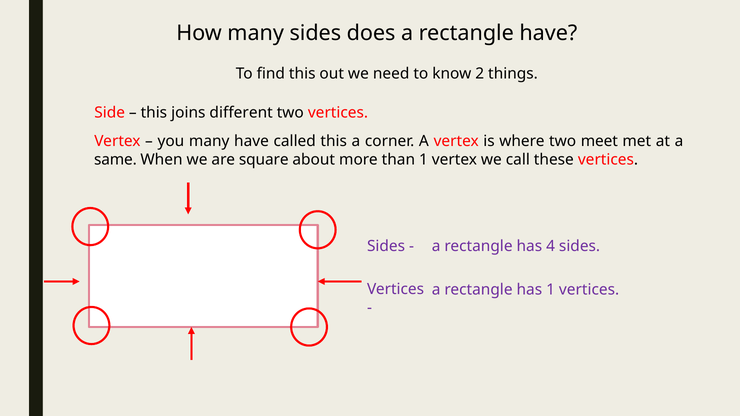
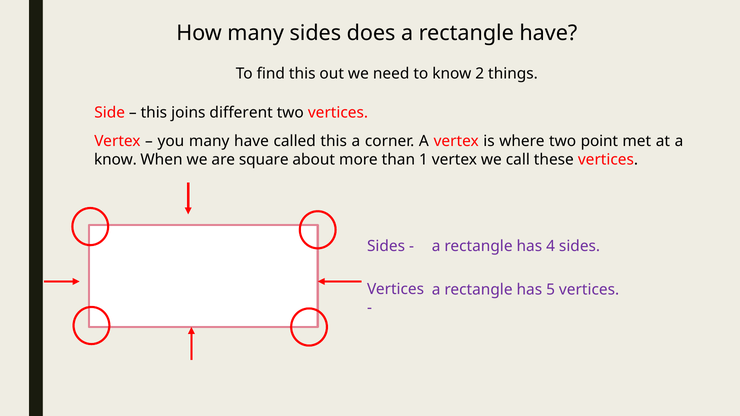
meet: meet -> point (599, 141)
same: same -> know (115, 160)
has 1: 1 -> 5 (551, 290)
